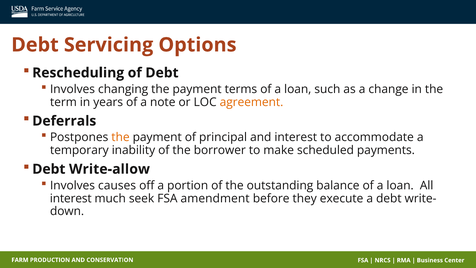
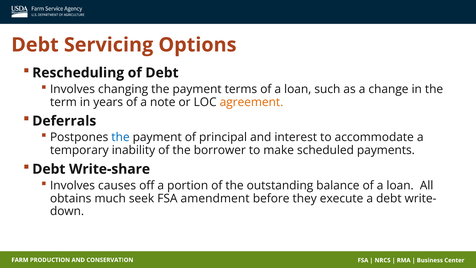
the colour: orange -> blue (121, 137)
Write-allow: Write-allow -> Write-share (110, 169)
interest: interest -> obtains (71, 198)
